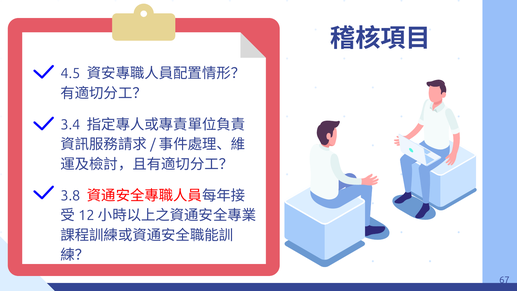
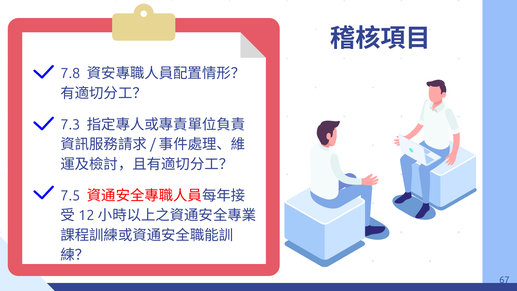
4.5: 4.5 -> 7.8 (70, 73)
3.4: 3.4 -> 7.3 (70, 125)
3.8: 3.8 -> 7.5 (70, 196)
